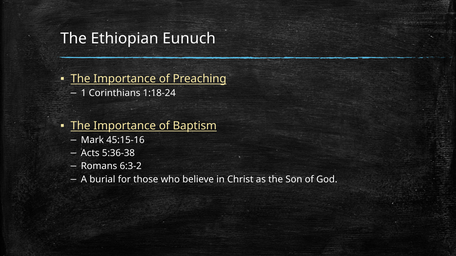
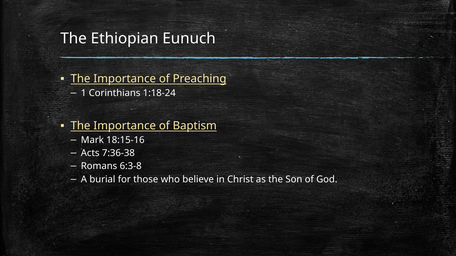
45:15-16: 45:15-16 -> 18:15-16 (125, 140)
5:36-38: 5:36-38 -> 7:36-38 (118, 153)
6:3-2: 6:3-2 -> 6:3-8 (131, 167)
